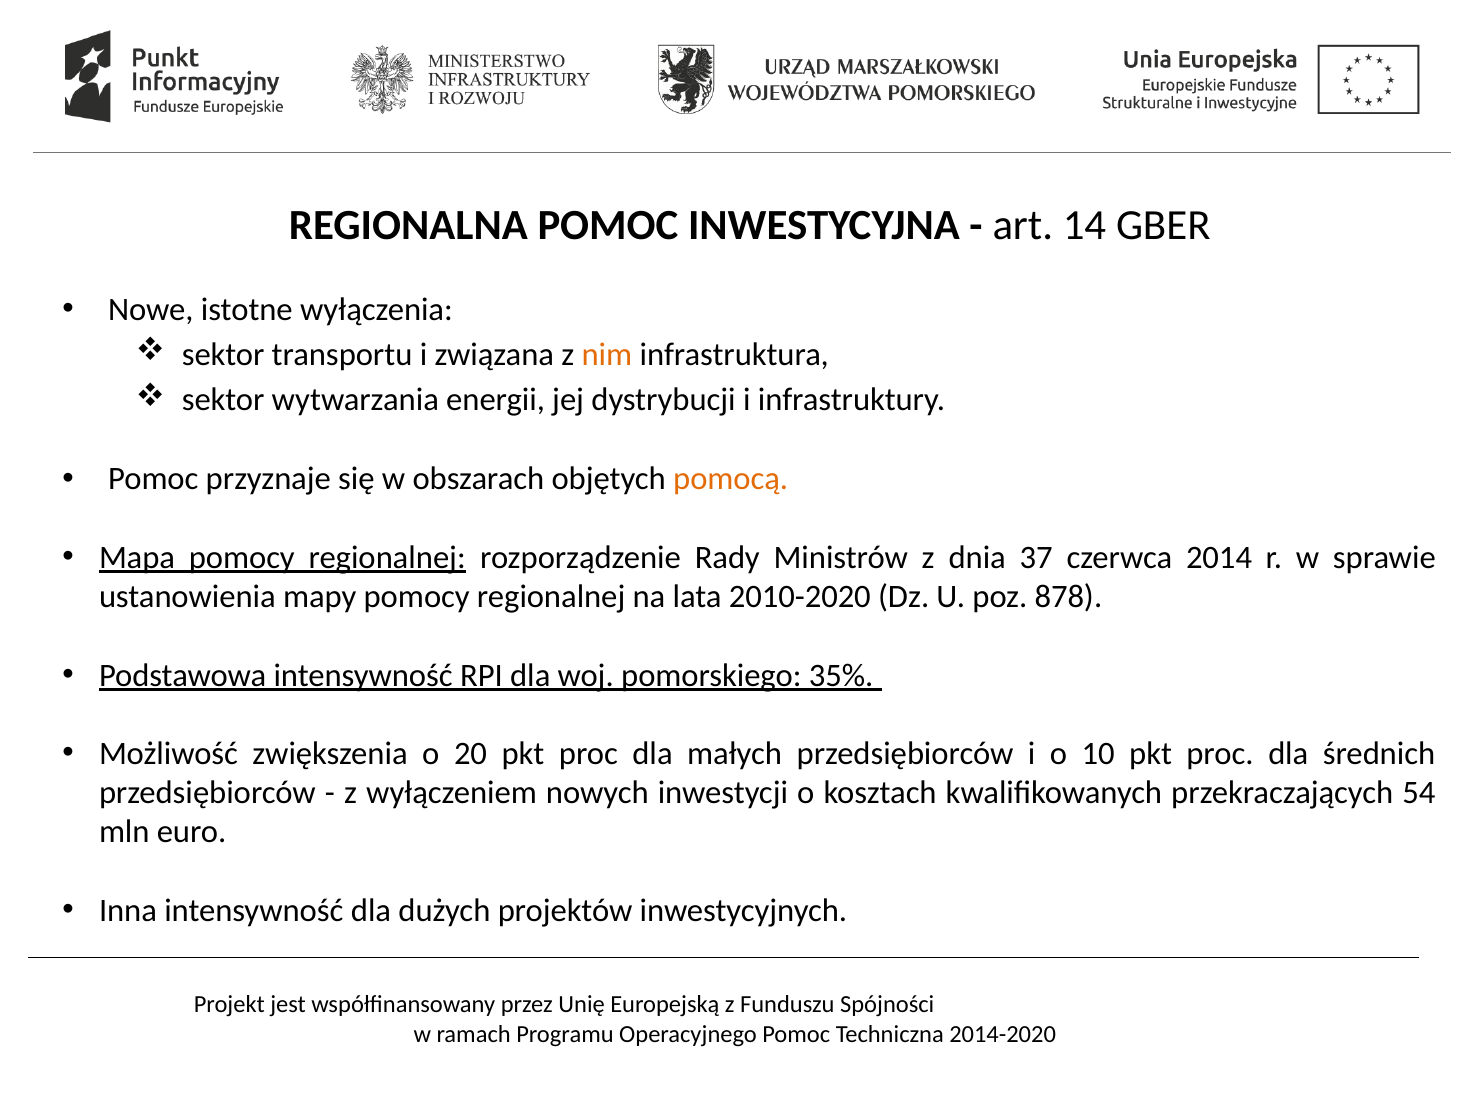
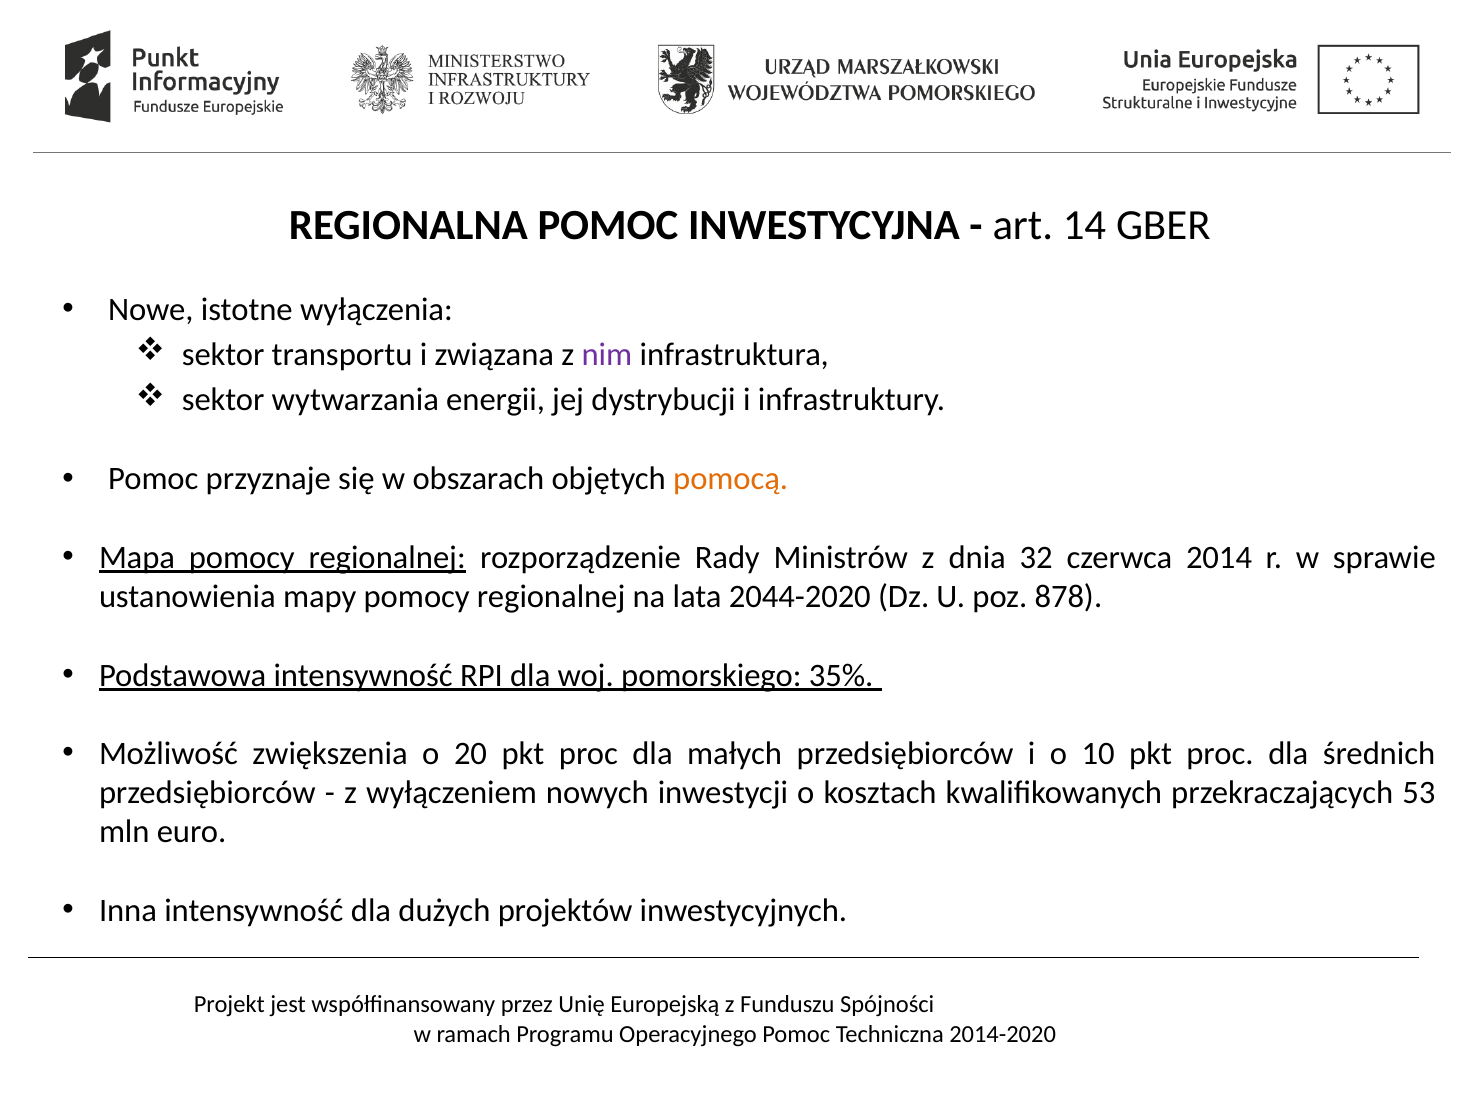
nim colour: orange -> purple (607, 354)
37: 37 -> 32 (1036, 557)
2010-2020: 2010-2020 -> 2044-2020 (800, 596)
54: 54 -> 53 (1419, 792)
